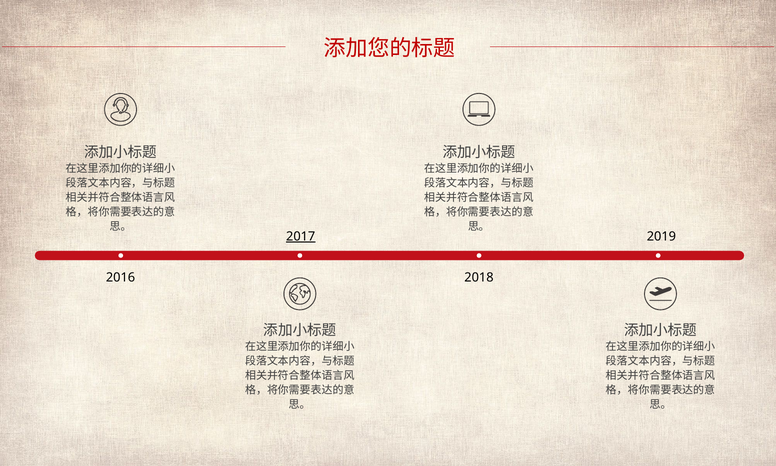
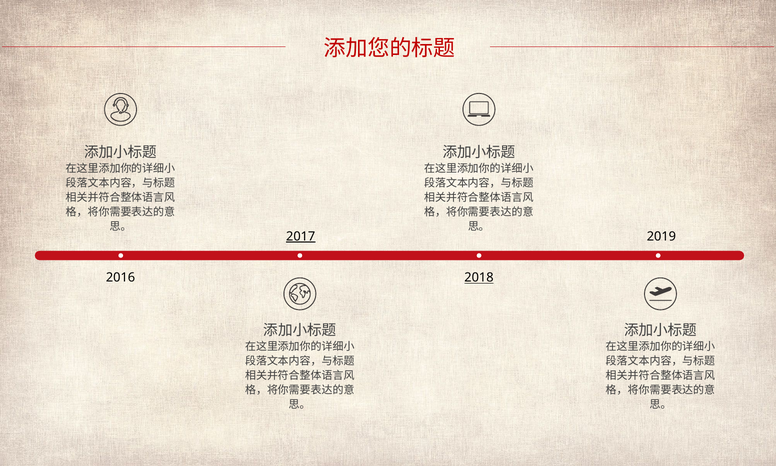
2018 underline: none -> present (479, 277)
